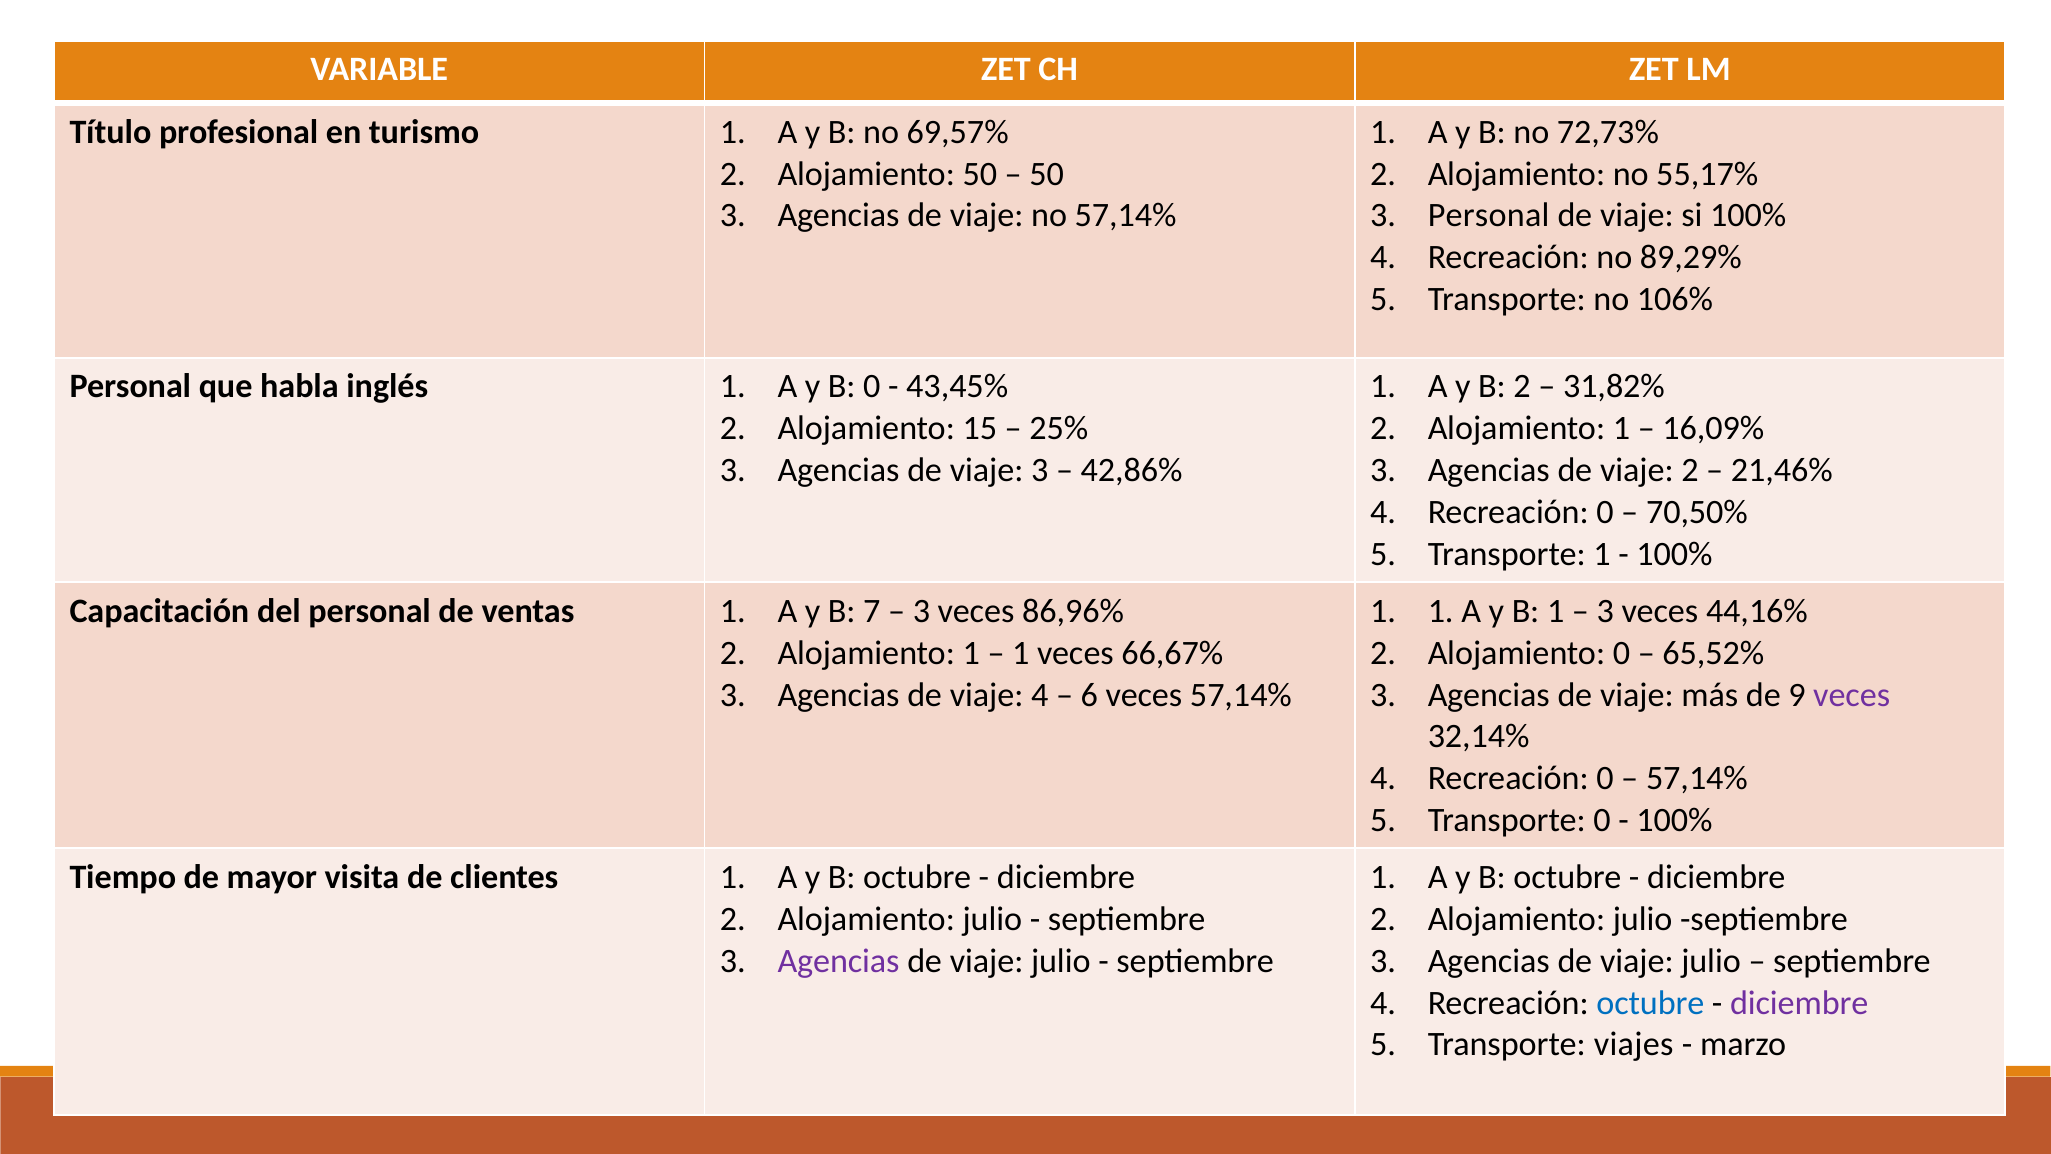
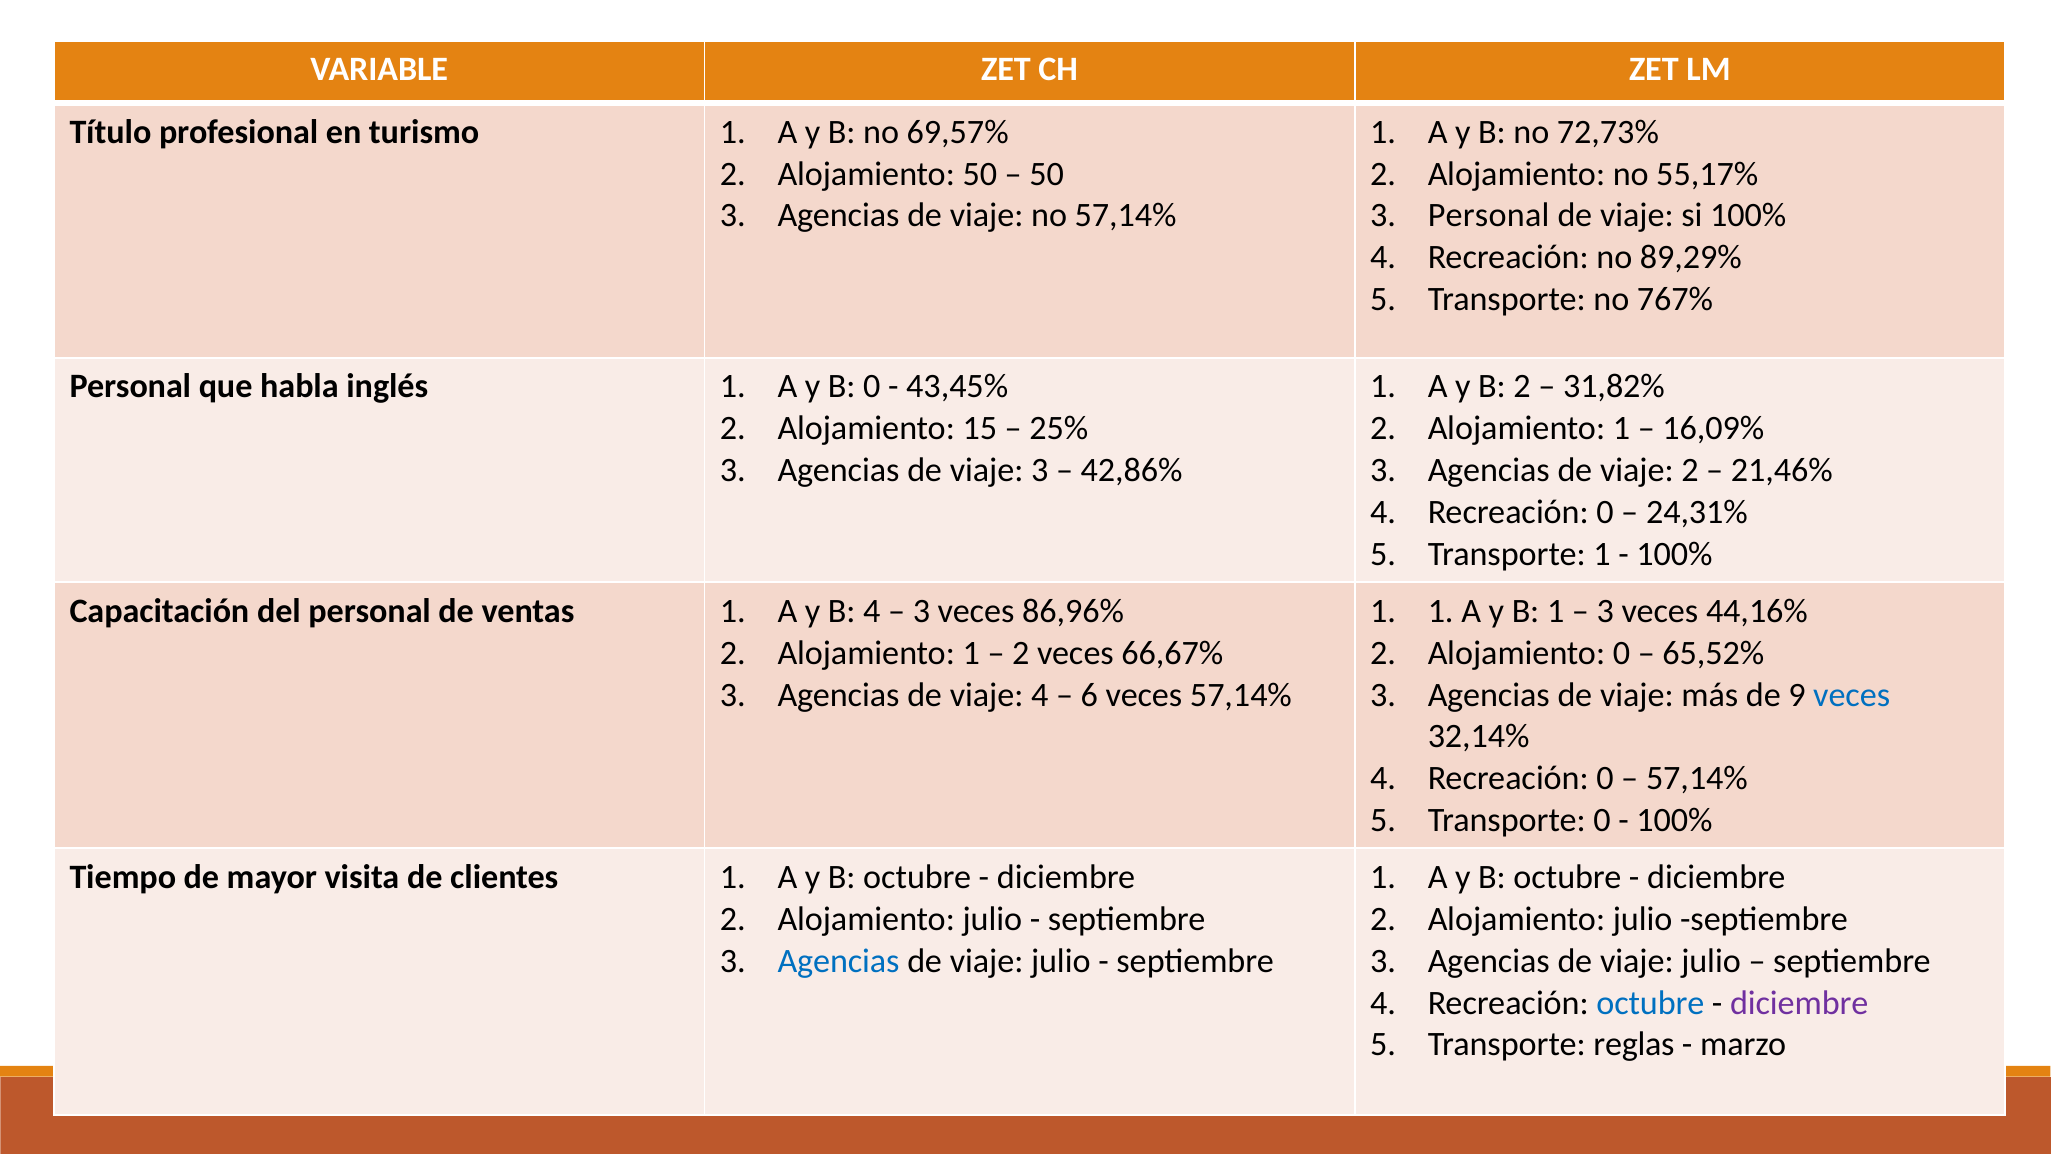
106%: 106% -> 767% (1675, 299)
70,50%: 70,50% -> 24,31% (1697, 512)
B 7: 7 -> 4 (872, 611)
1: 1 -> 2 (1021, 653)
veces colour: purple -> blue (1852, 695)
Agencias colour: purple -> blue (839, 961)
viajes: viajes -> reglas (1634, 1044)
